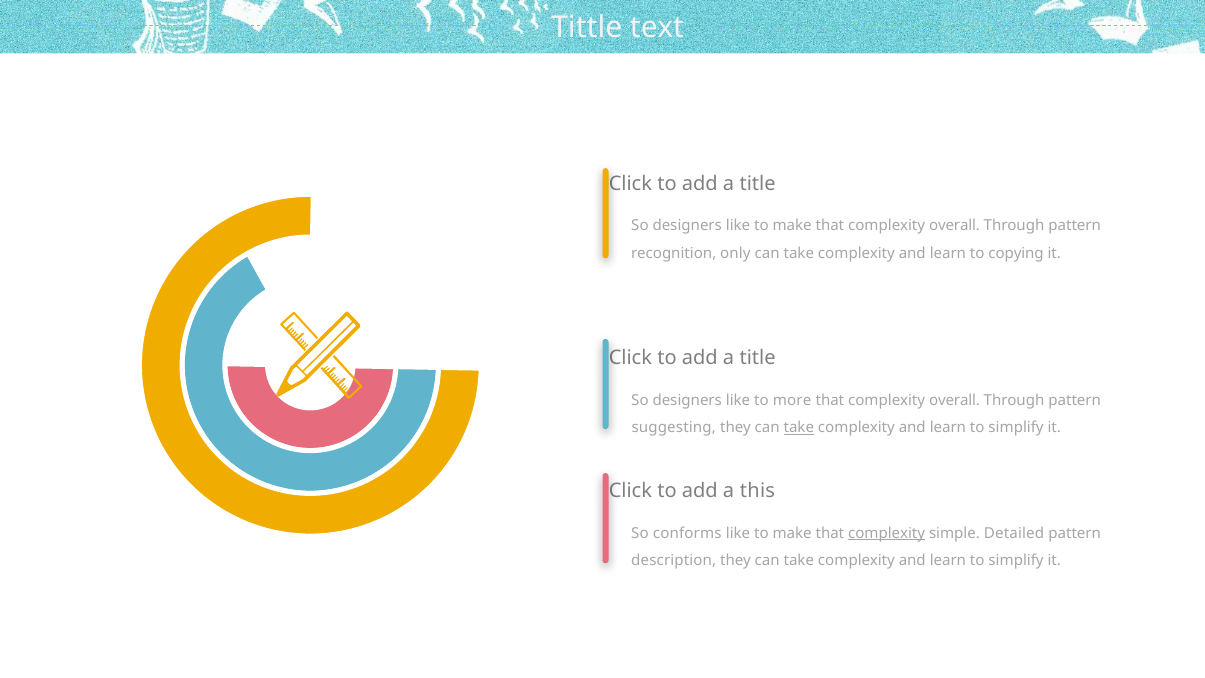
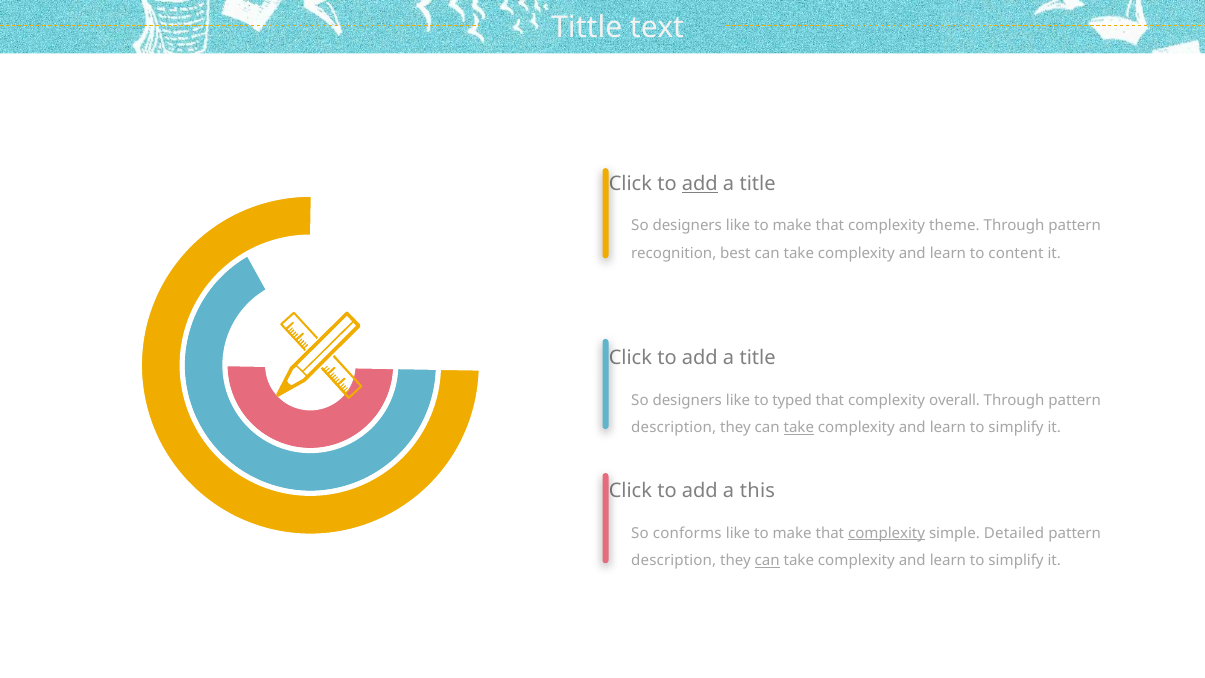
add underline: none -> present (700, 184)
make that complexity overall: overall -> theme (954, 226)
only: only -> best (735, 253)
copying: copying -> content (1016, 253)
more: more -> typed (792, 401)
suggesting: suggesting -> description (674, 428)
can underline: none -> present (767, 561)
